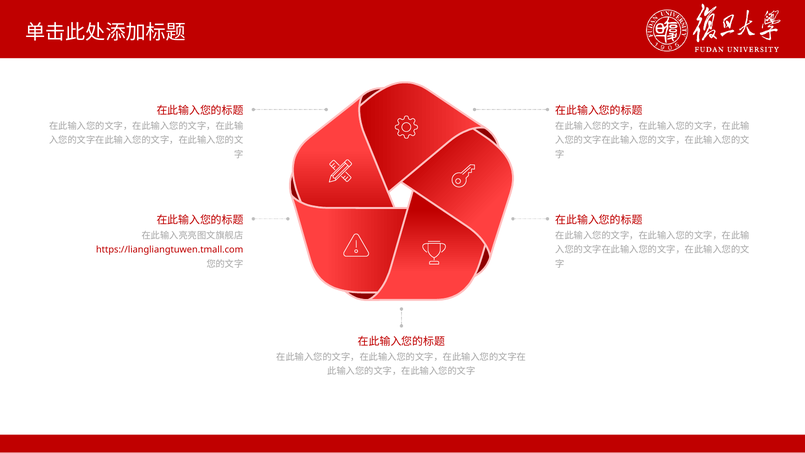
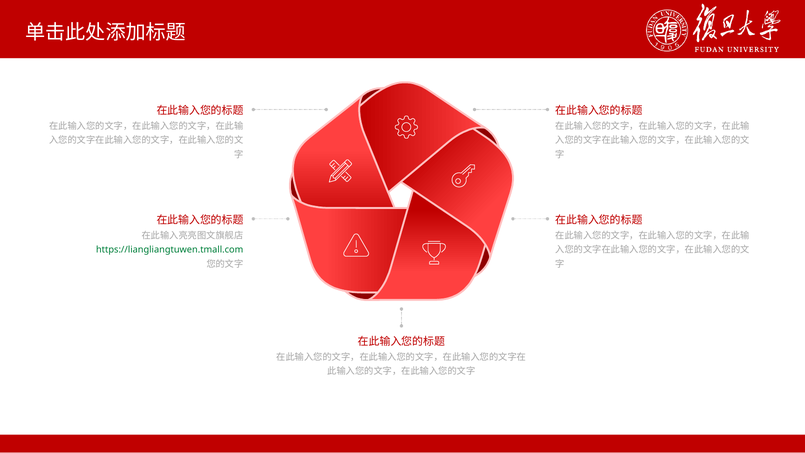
https://liangliangtuwen.tmall.com colour: red -> green (170, 250)
